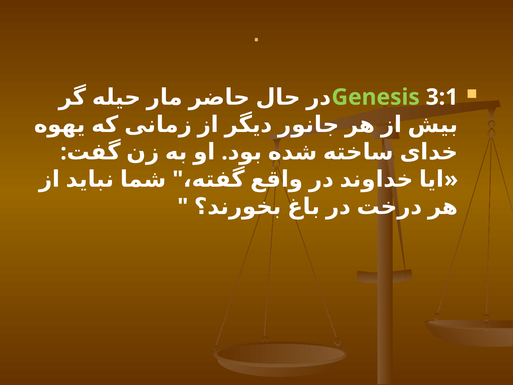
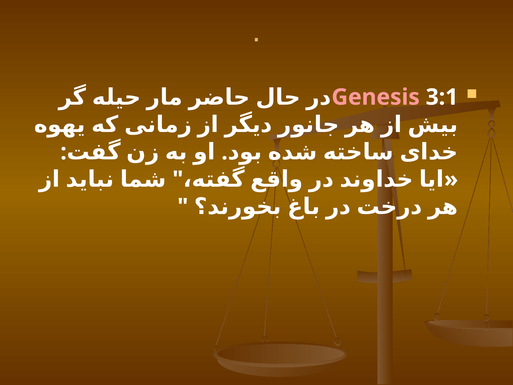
Genesis colour: light green -> pink (376, 97)
